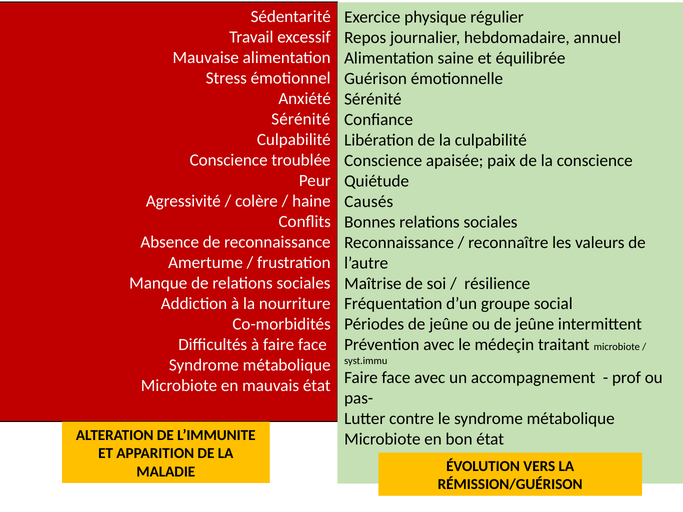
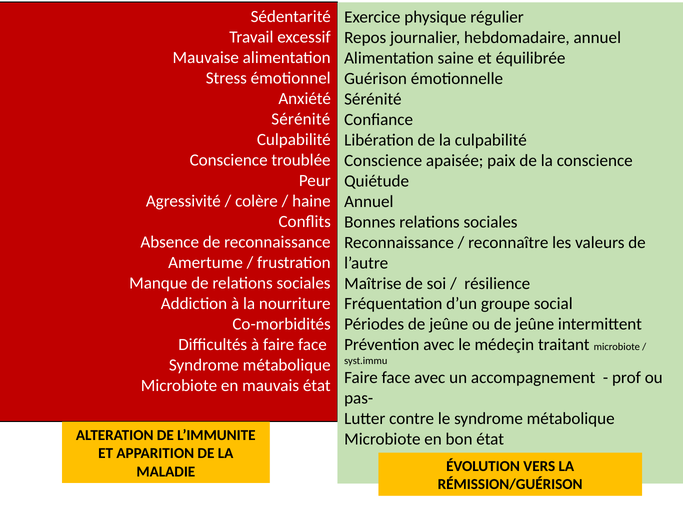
Causés: Causés -> Annuel (369, 202)
